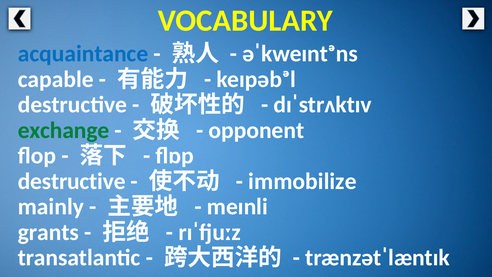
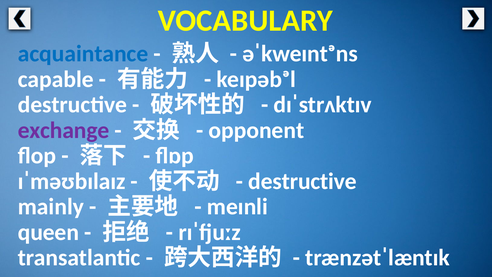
exchange colour: green -> purple (64, 130)
destructive: destructive -> ɪˈməʊbɪlaɪz (72, 181)
immobilize: immobilize -> destructive (303, 181)
grants: grants -> queen (48, 232)
